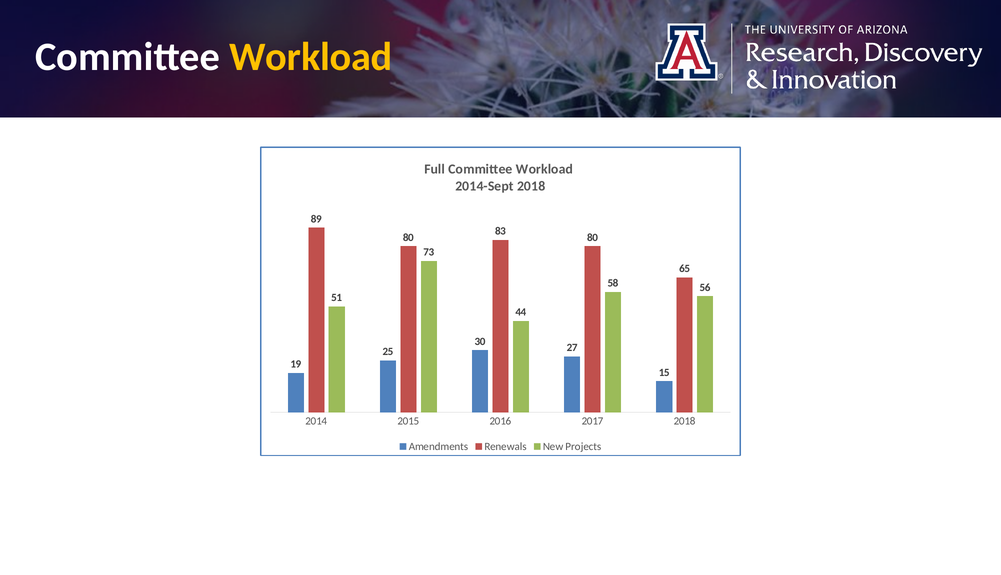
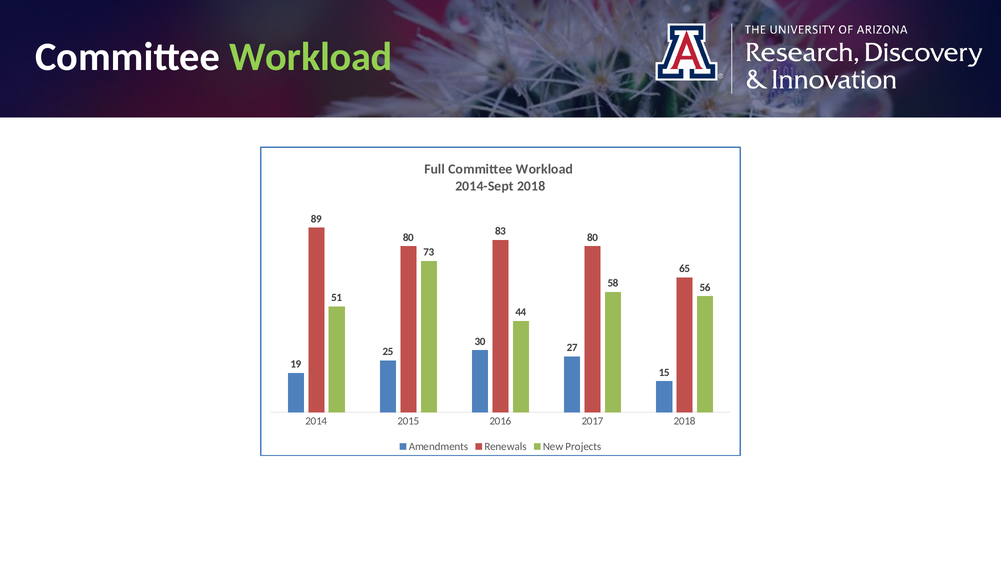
Workload colour: yellow -> light green (311, 57)
